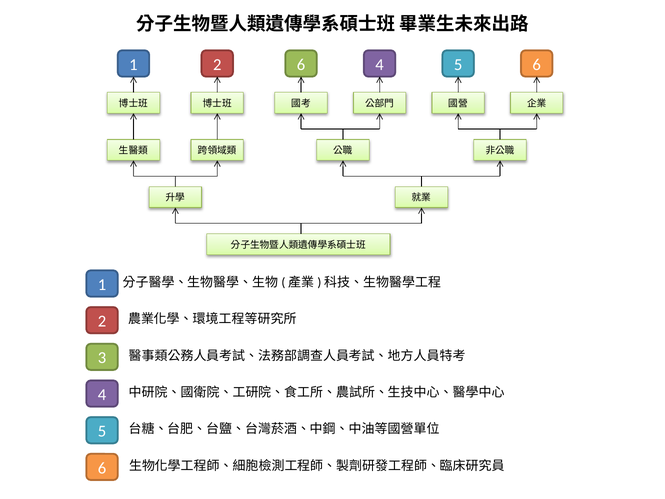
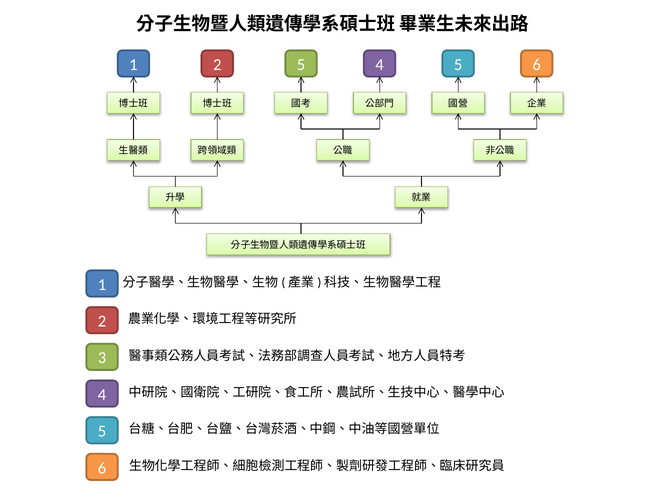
2 6: 6 -> 5 (301, 65)
